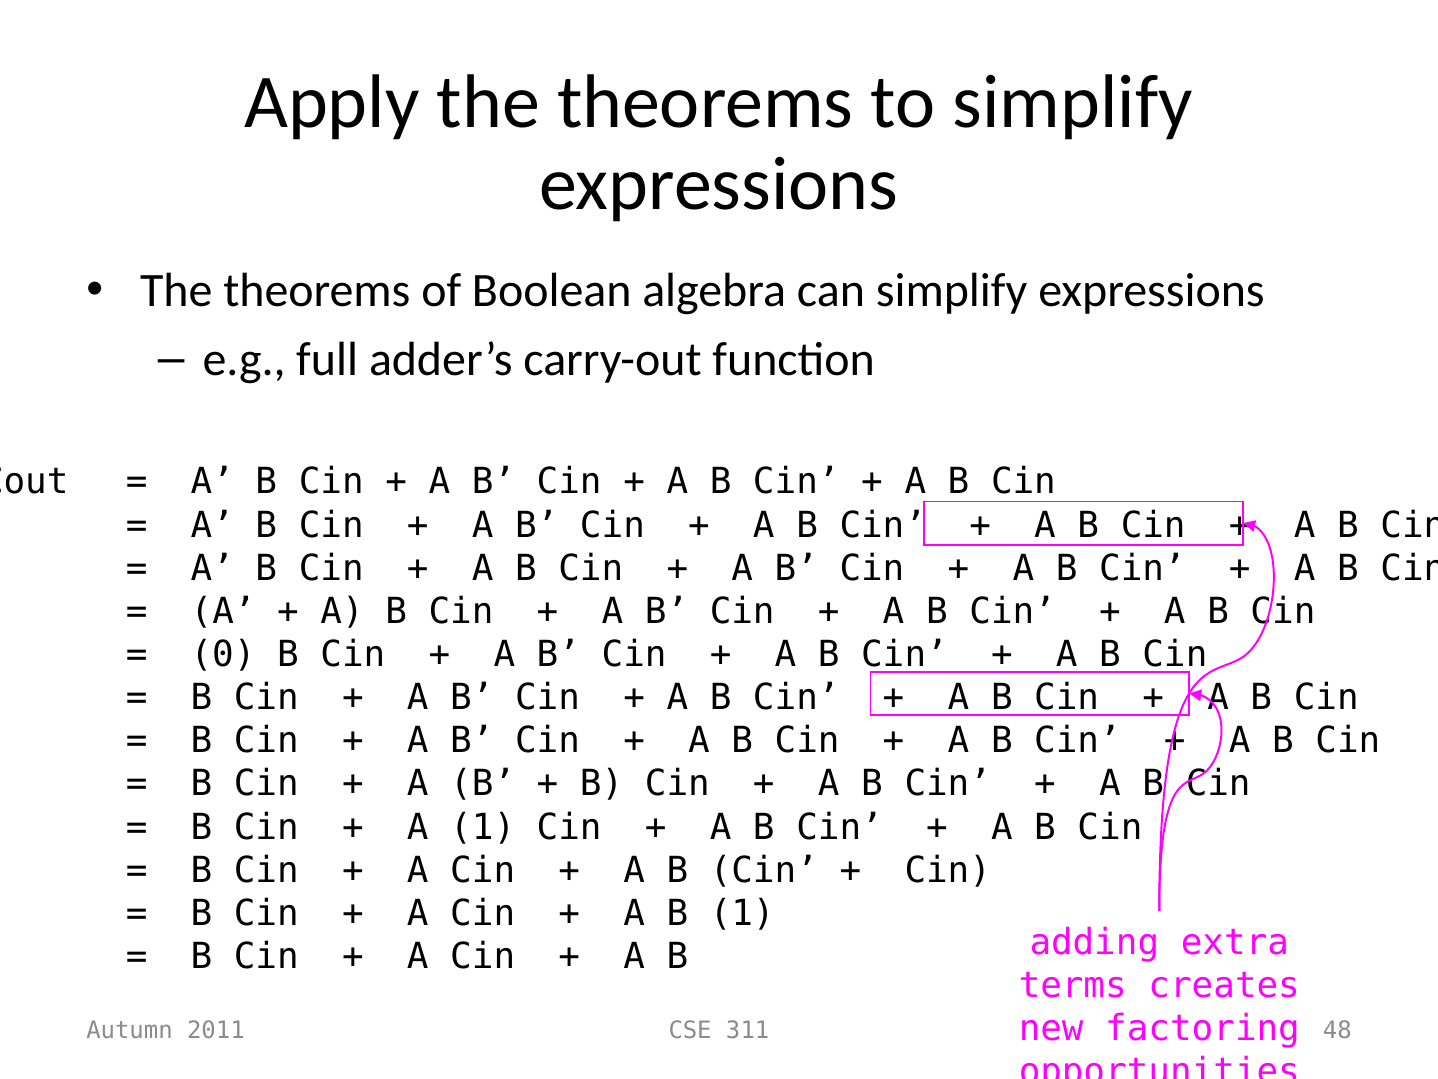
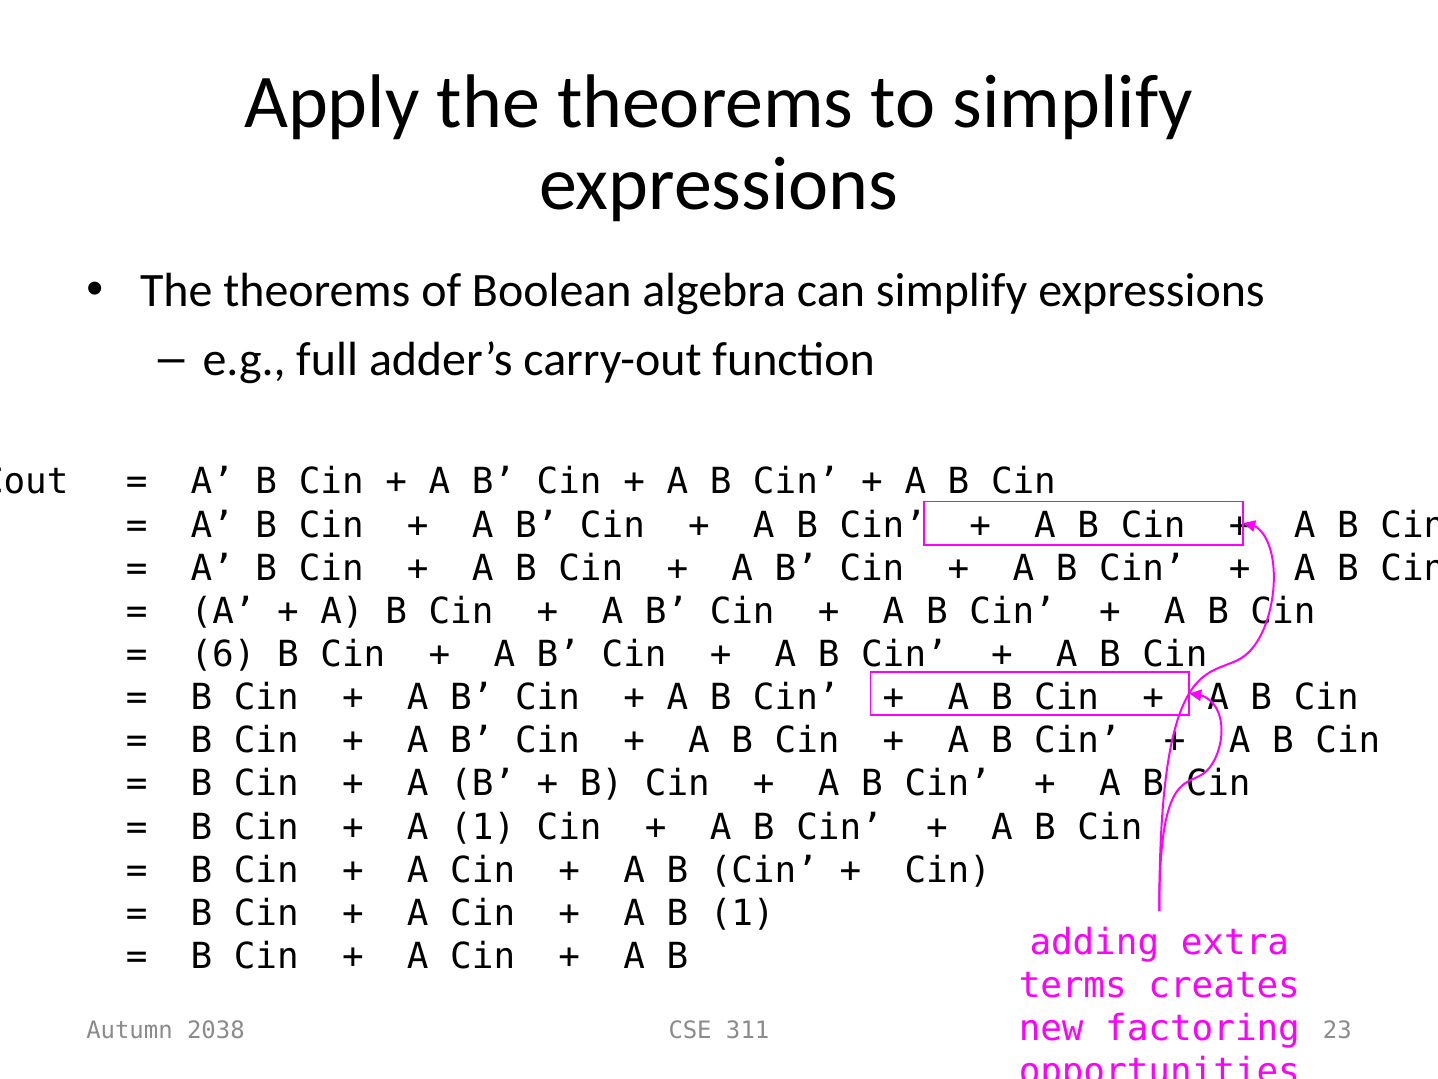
0: 0 -> 6 (223, 654)
2011: 2011 -> 2038 (216, 1030)
48: 48 -> 23 (1337, 1030)
